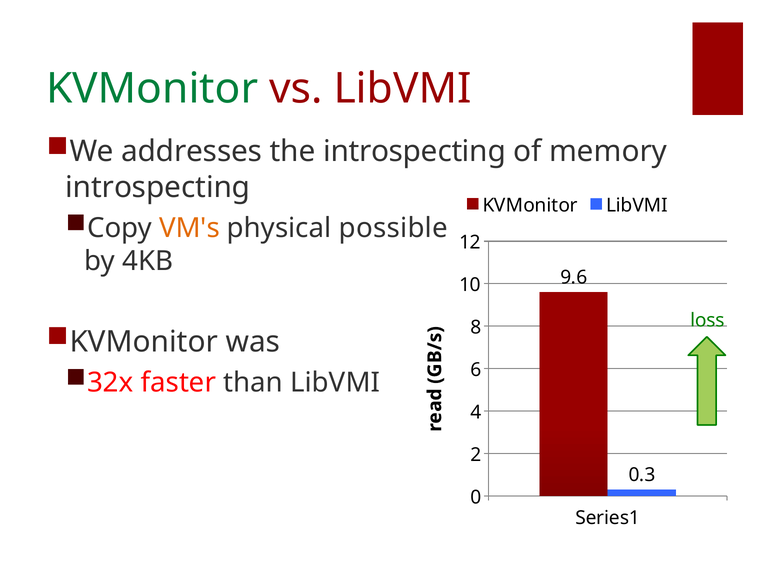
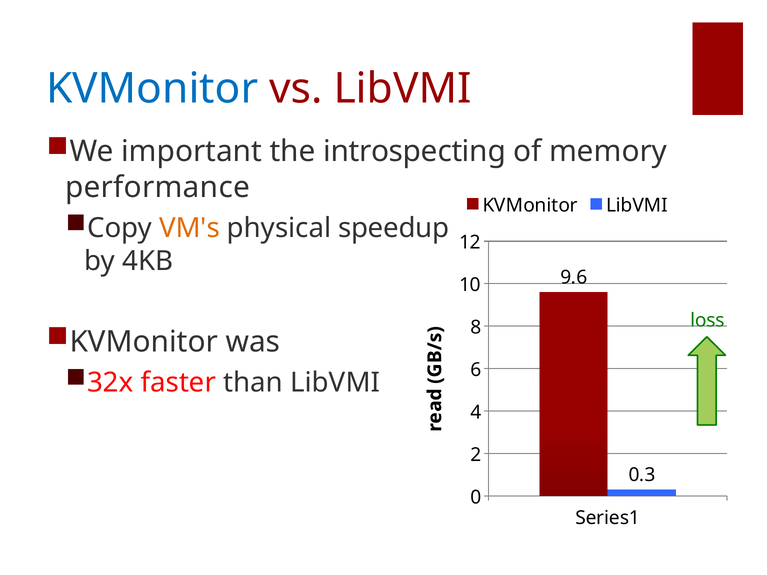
KVMonitor colour: green -> blue (152, 89)
addresses: addresses -> important (192, 152)
introspecting: introspecting -> performance (158, 187)
possible: possible -> speedup (394, 228)
